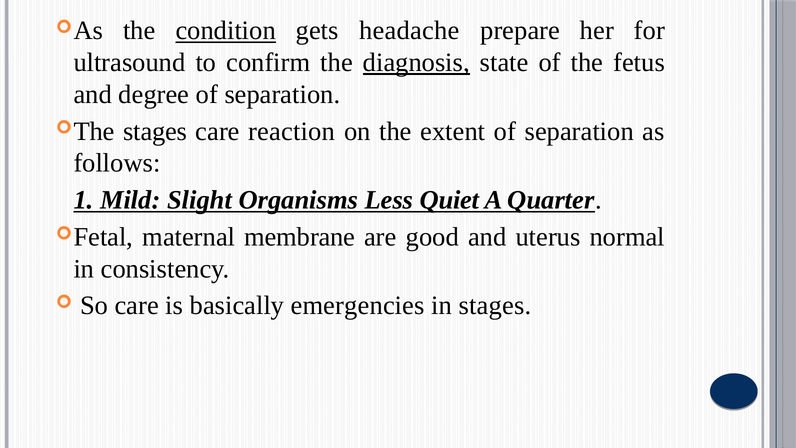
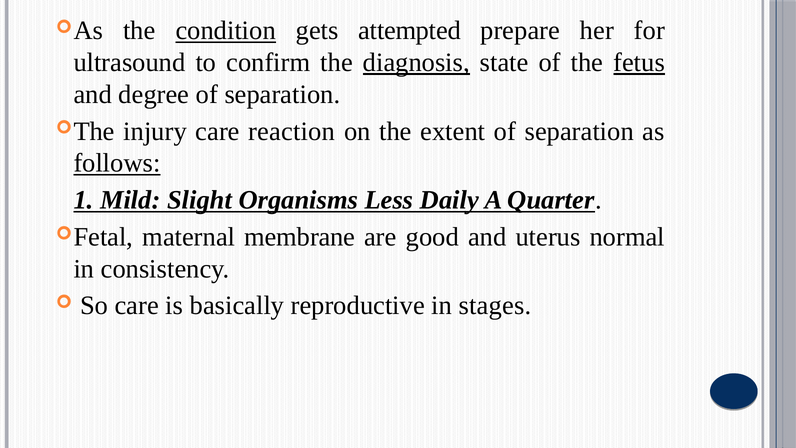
headache: headache -> attempted (410, 31)
fetus underline: none -> present (639, 63)
The stages: stages -> injury (155, 131)
follows underline: none -> present (117, 163)
Quiet: Quiet -> Daily (449, 200)
emergencies: emergencies -> reproductive (358, 306)
